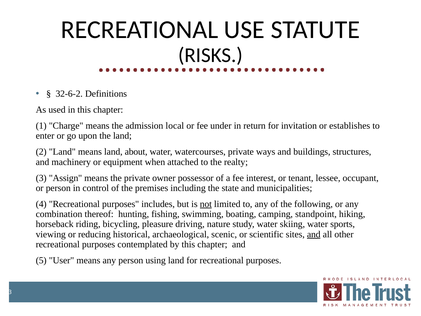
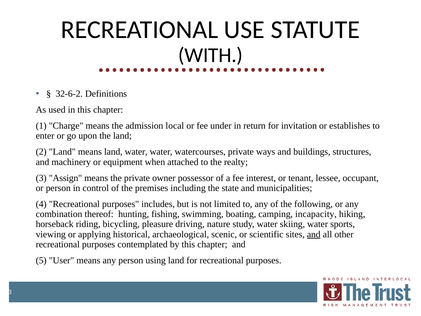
RISKS: RISKS -> WITH (211, 55)
land about: about -> water (136, 152)
not underline: present -> none (206, 204)
standpoint: standpoint -> incapacity (316, 214)
reducing: reducing -> applying (94, 234)
